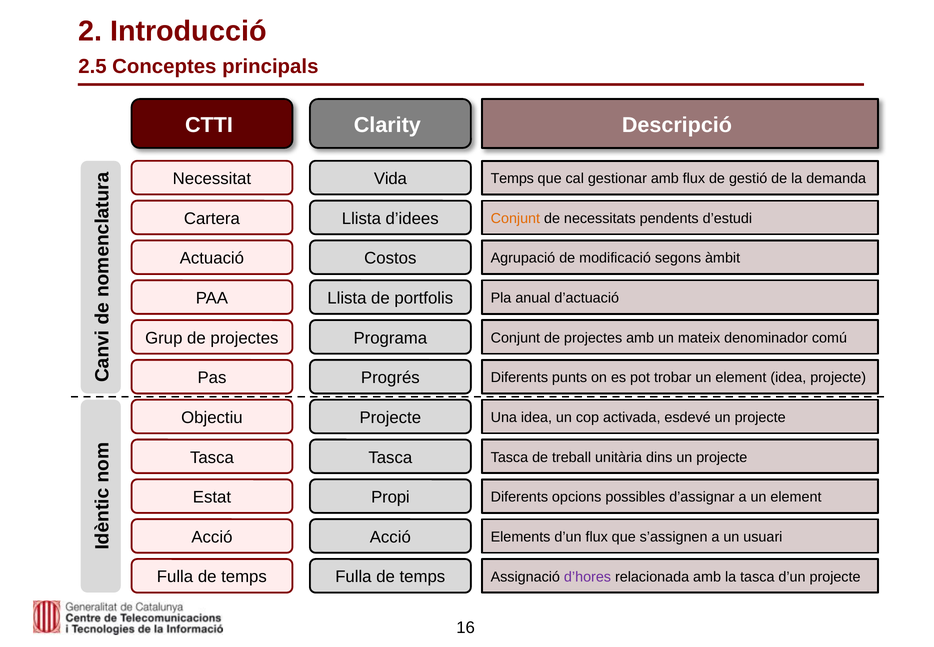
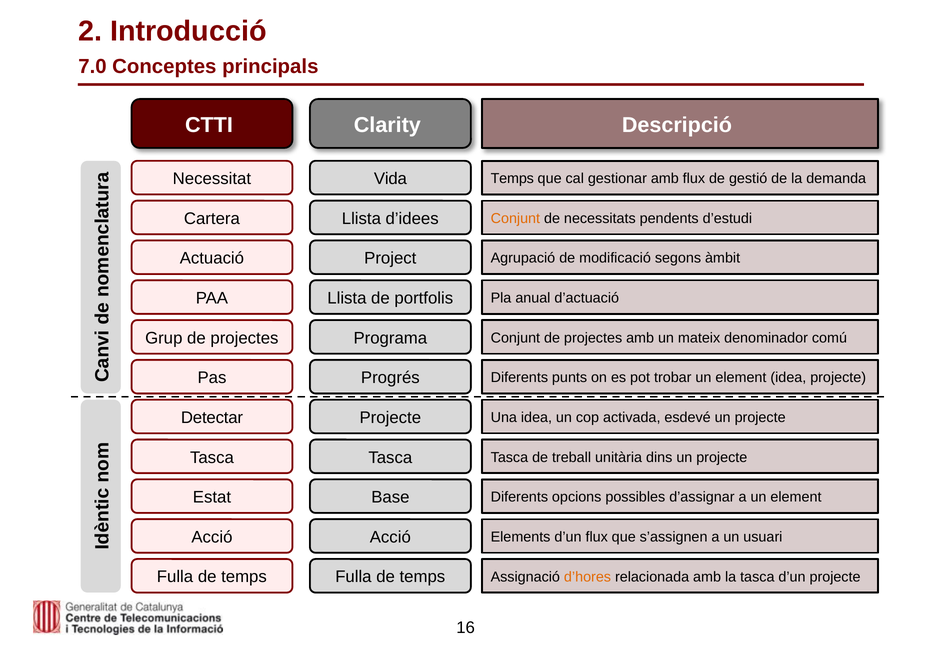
2.5: 2.5 -> 7.0 (92, 67)
Costos: Costos -> Project (390, 258)
Objectiu: Objectiu -> Detectar (212, 417)
Propi: Propi -> Base (390, 497)
d’hores colour: purple -> orange (588, 576)
